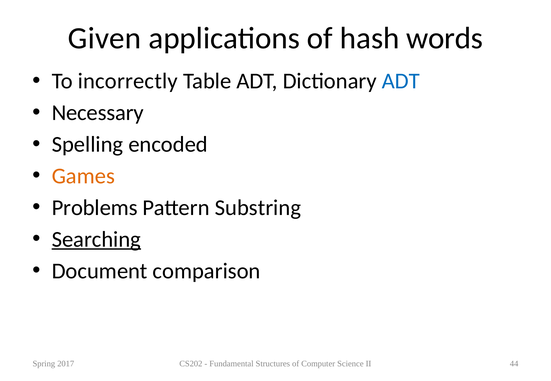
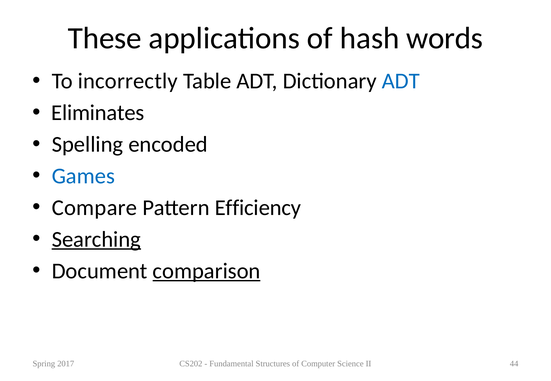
Given: Given -> These (105, 38)
Necessary: Necessary -> Eliminates (98, 113)
Games colour: orange -> blue (83, 176)
Problems: Problems -> Compare (94, 208)
Substring: Substring -> Efficiency (258, 208)
comparison underline: none -> present (207, 271)
